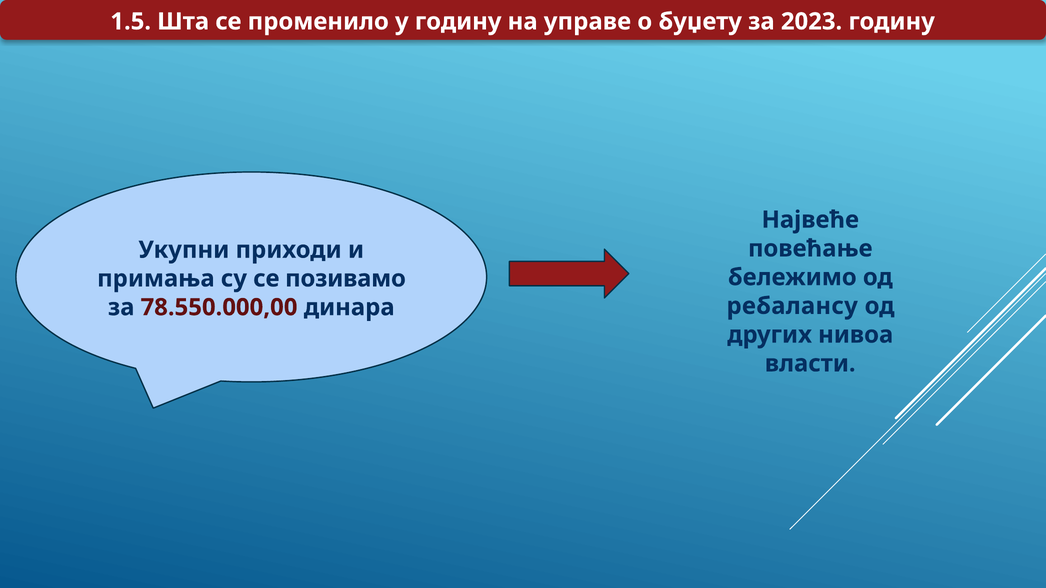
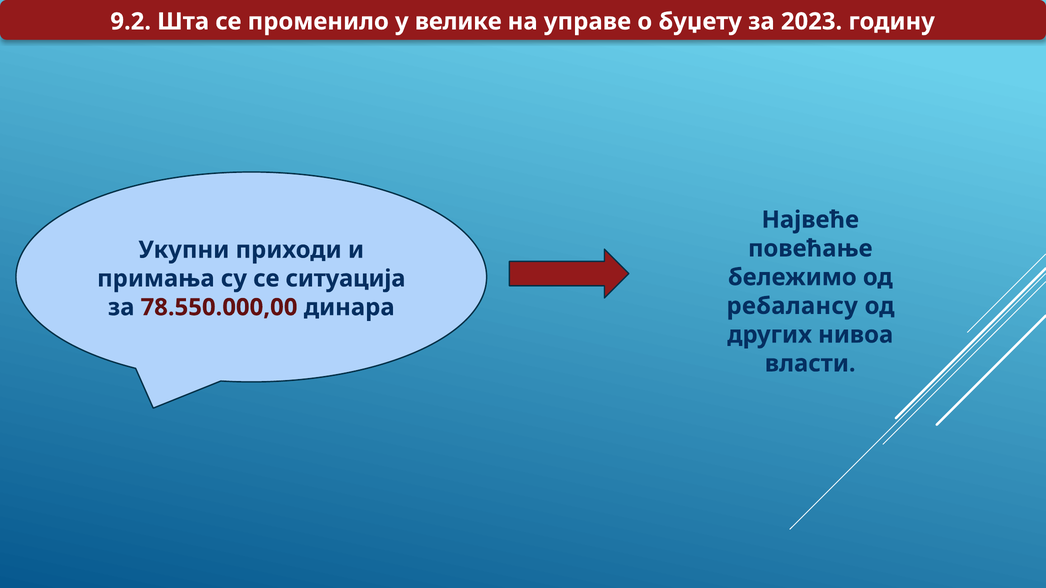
1.5: 1.5 -> 9.2 (131, 22)
у годину: годину -> велике (458, 22)
позивамо: позивамо -> ситуација (346, 279)
